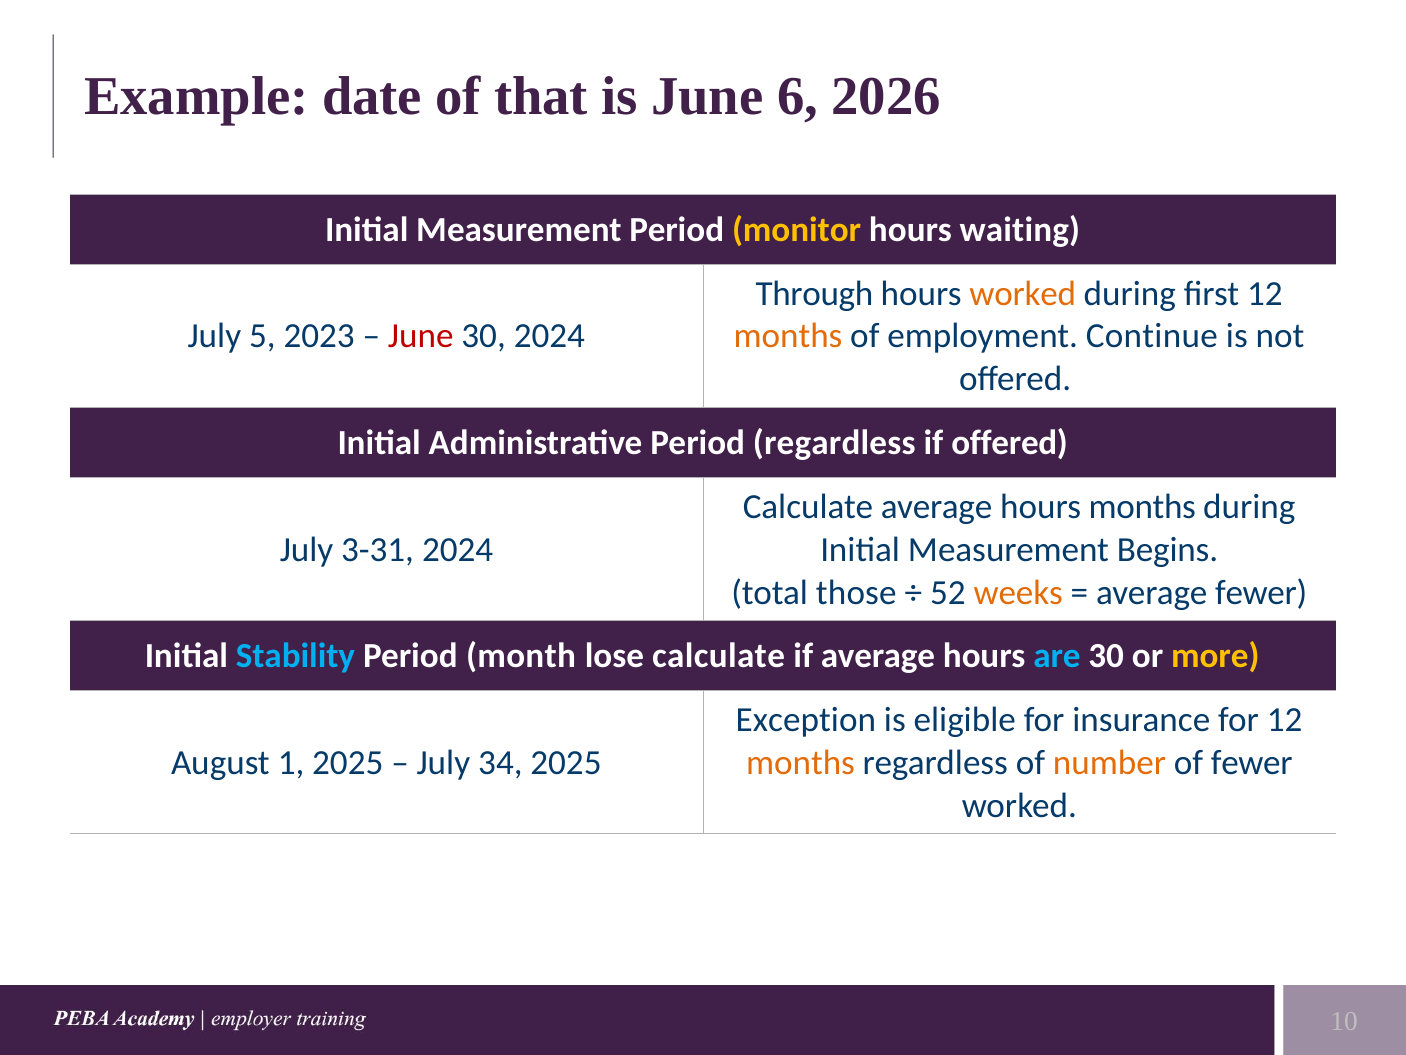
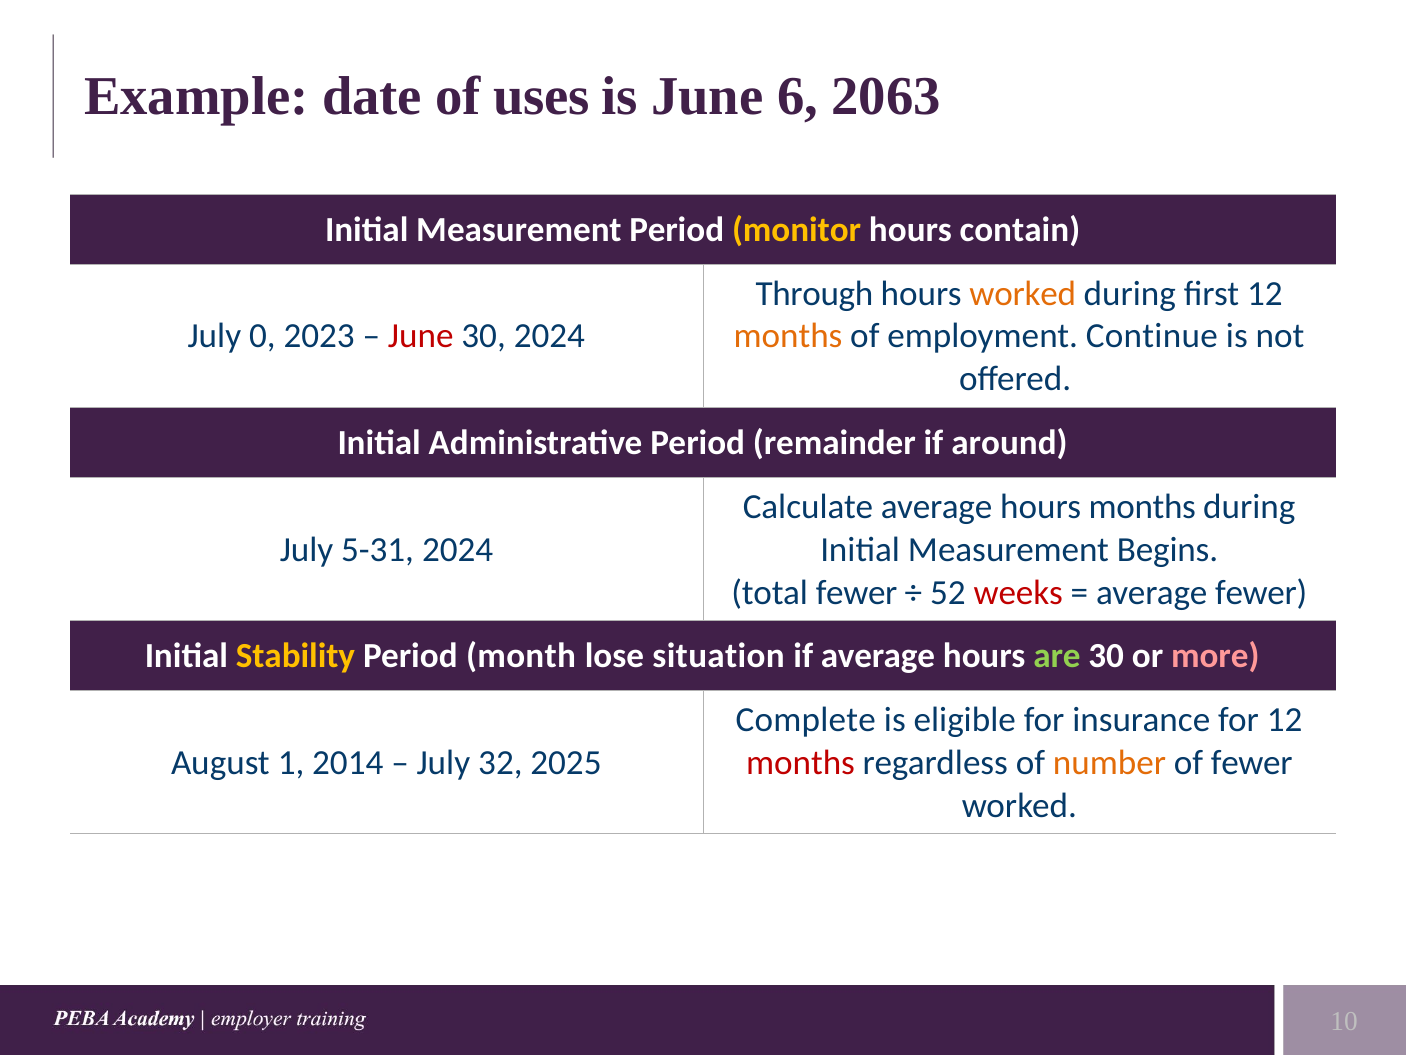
that: that -> uses (542, 97)
2026: 2026 -> 2063 (886, 97)
waiting: waiting -> contain (1020, 230)
5: 5 -> 0 (262, 336)
Period regardless: regardless -> remainder (834, 443)
if offered: offered -> around (1009, 443)
3-31: 3-31 -> 5-31 (378, 549)
total those: those -> fewer (857, 592)
weeks colour: orange -> red (1018, 592)
Stability colour: light blue -> yellow (295, 656)
lose calculate: calculate -> situation (719, 656)
are colour: light blue -> light green (1057, 656)
more colour: yellow -> pink (1215, 656)
Exception: Exception -> Complete (806, 719)
1 2025: 2025 -> 2014 (348, 762)
34: 34 -> 32 (500, 762)
months colour: orange -> red (801, 762)
